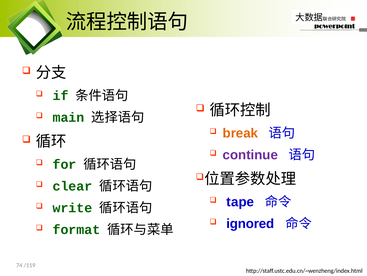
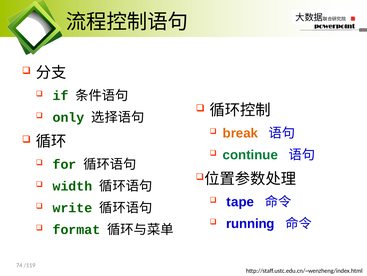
main: main -> only (68, 117)
continue colour: purple -> green (250, 155)
clear: clear -> width (72, 186)
ignored: ignored -> running (250, 223)
